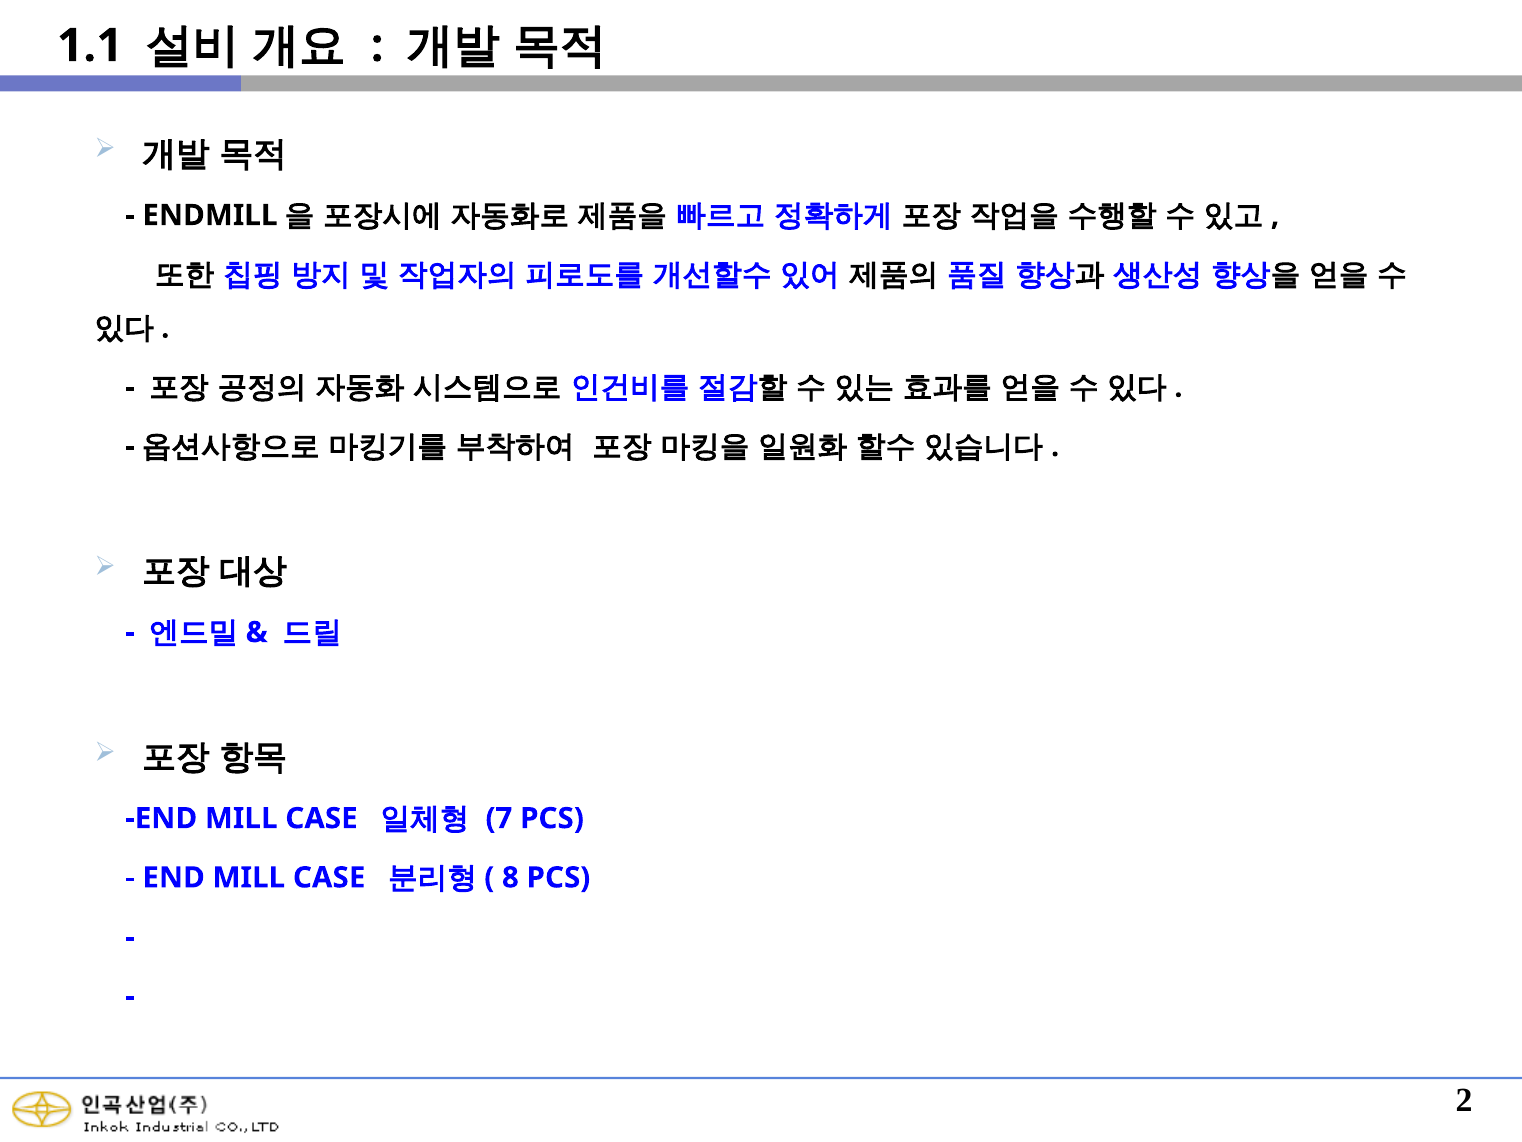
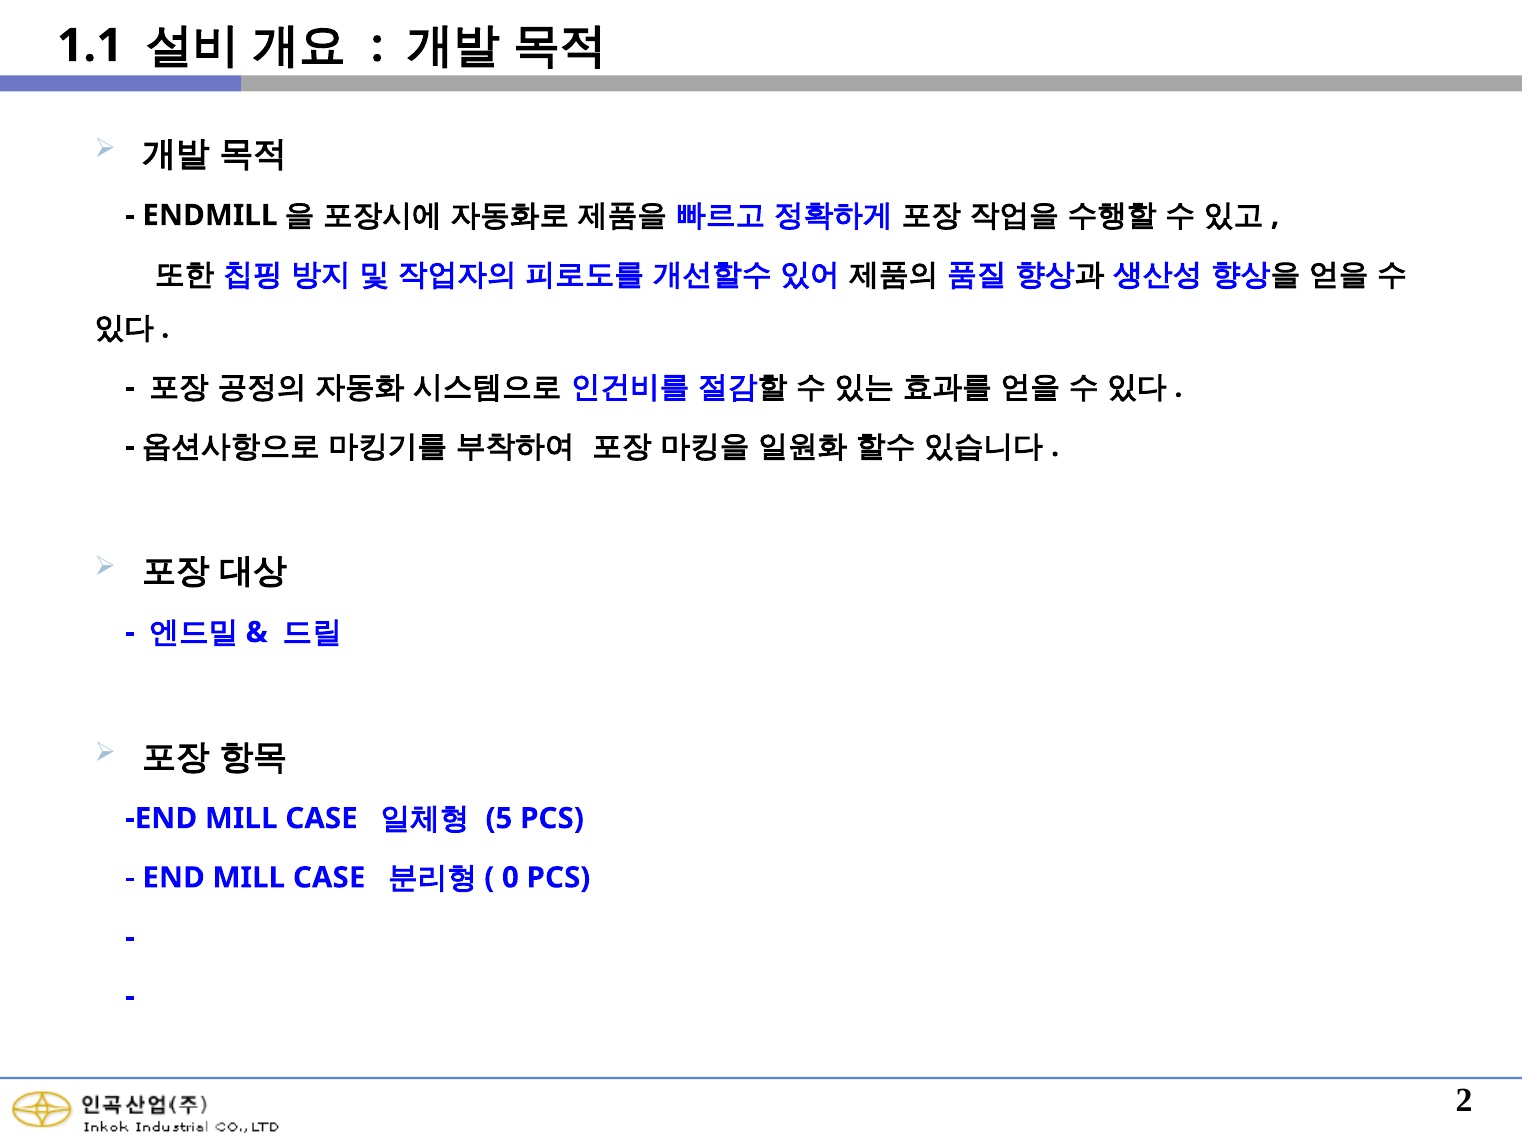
7: 7 -> 5 (499, 818)
8: 8 -> 0 (510, 877)
